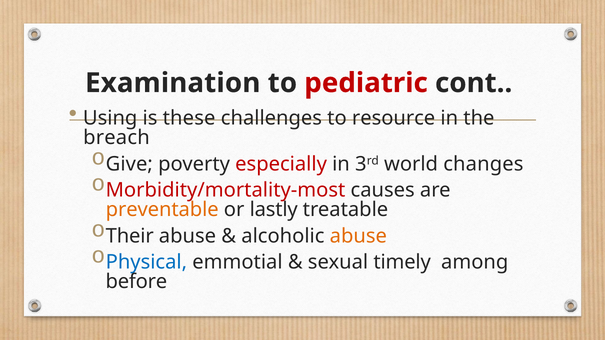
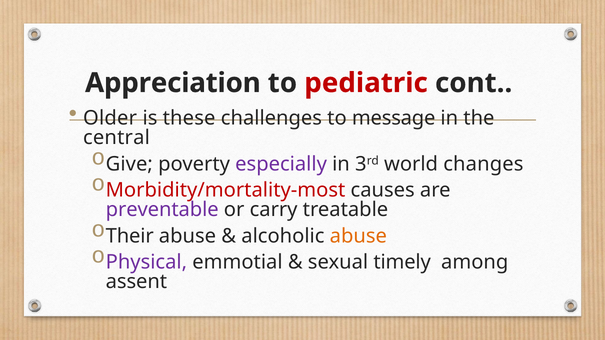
Examination: Examination -> Appreciation (173, 83)
Using: Using -> Older (110, 118)
resource: resource -> message (394, 118)
breach: breach -> central (116, 138)
especially colour: red -> purple (281, 164)
preventable colour: orange -> purple (162, 210)
lastly: lastly -> carry (274, 210)
Physical colour: blue -> purple (146, 262)
before: before -> assent (136, 282)
